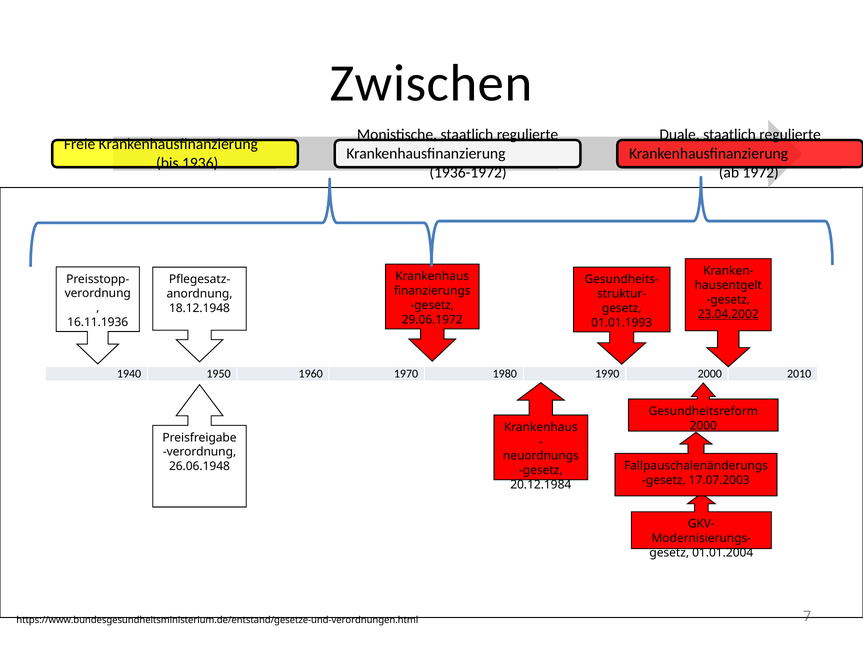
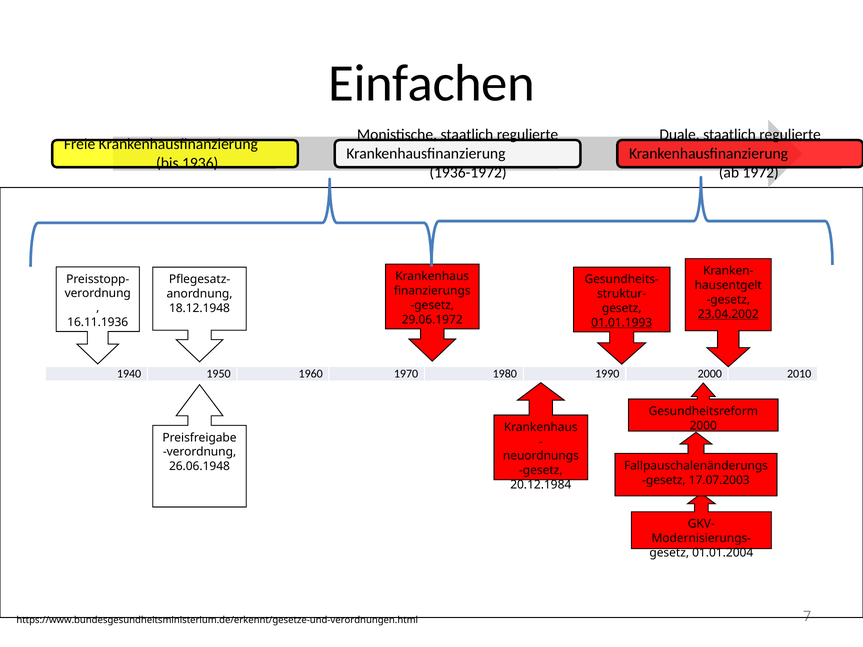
Zwischen: Zwischen -> Einfachen (432, 84)
01.01.1993 underline: none -> present (622, 323)
https://www.bundesgesundheitsministerium.de/entstand/gesetze-und-verordnungen.html: https://www.bundesgesundheitsministerium.de/entstand/gesetze-und-verordnungen.html -> https://www.bundesgesundheitsministerium.de/erkennt/gesetze-und-verordnungen.html (217, 621)
